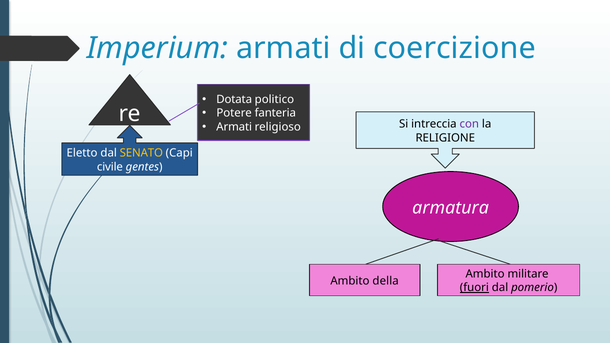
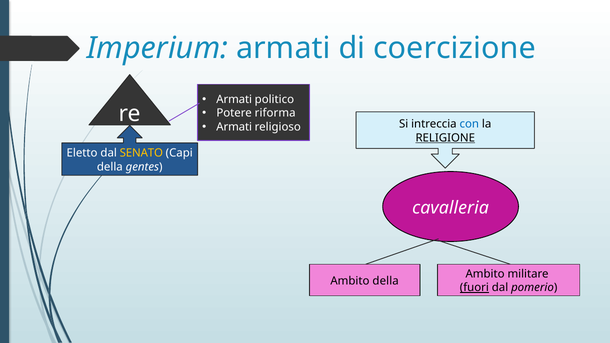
Dotata: Dotata -> Armati (234, 99)
fanteria: fanteria -> riforma (275, 113)
con colour: purple -> blue (469, 124)
RELIGIONE underline: none -> present (445, 138)
civile: civile -> della (110, 167)
armatura: armatura -> cavalleria (451, 208)
